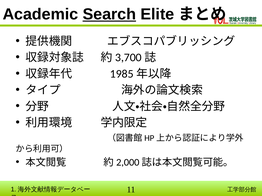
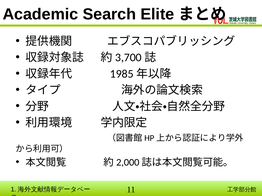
Search underline: present -> none (109, 14)
